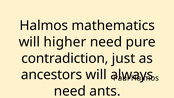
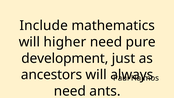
Halmos: Halmos -> Include (44, 26)
contradiction: contradiction -> development (65, 58)
